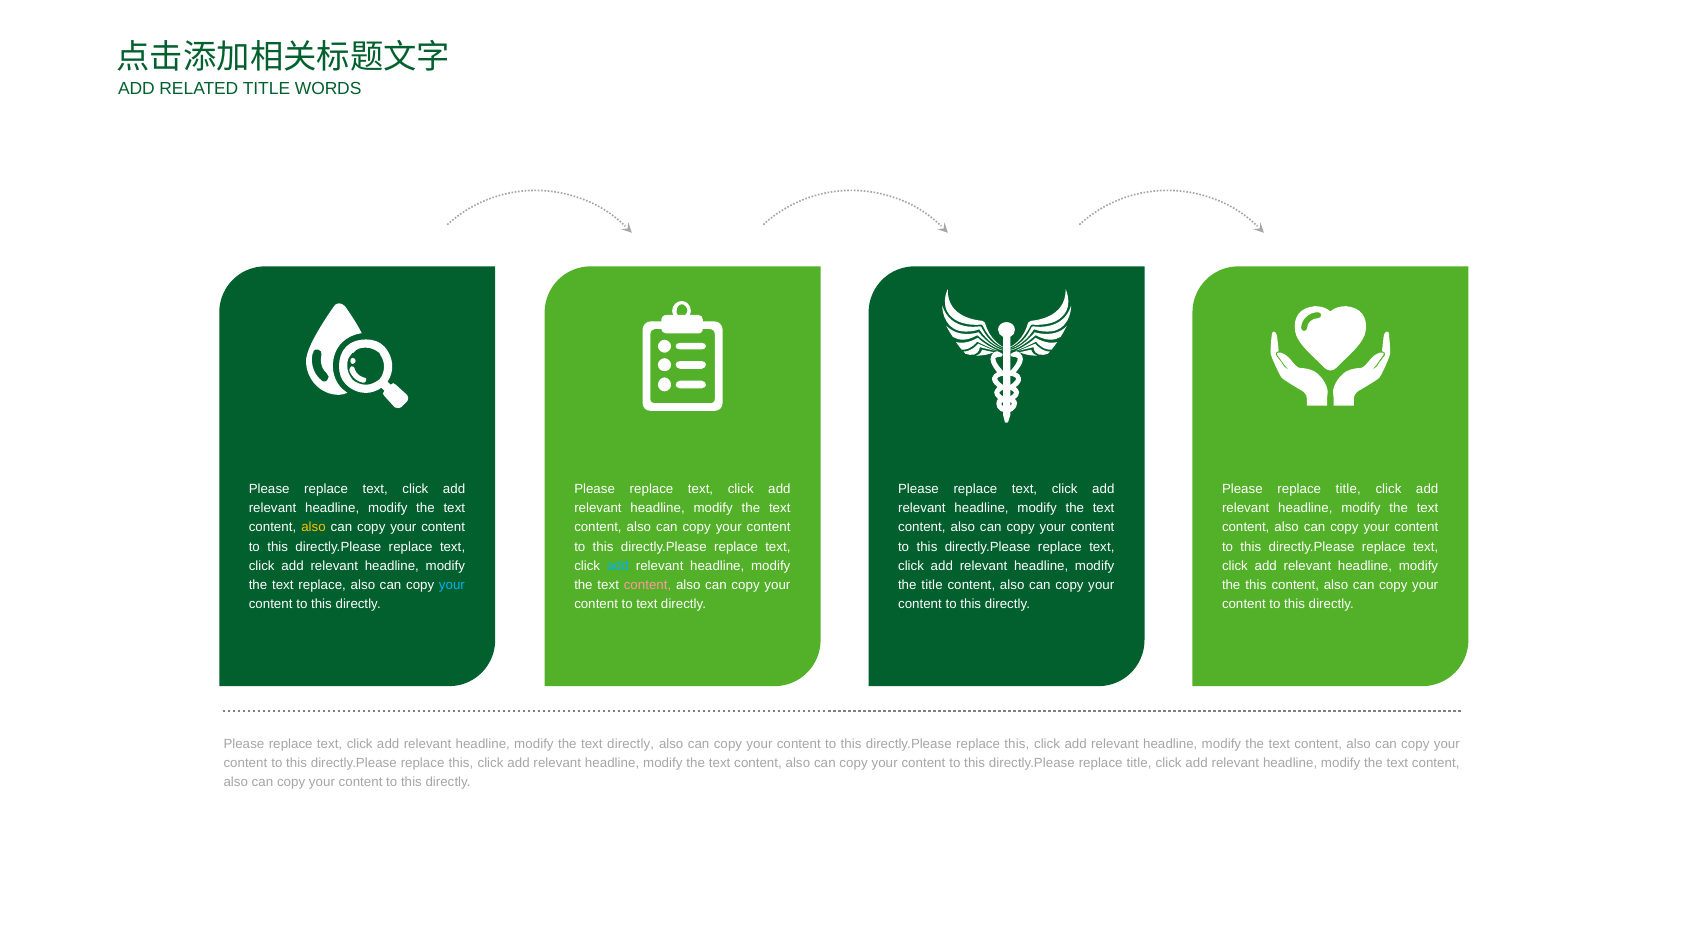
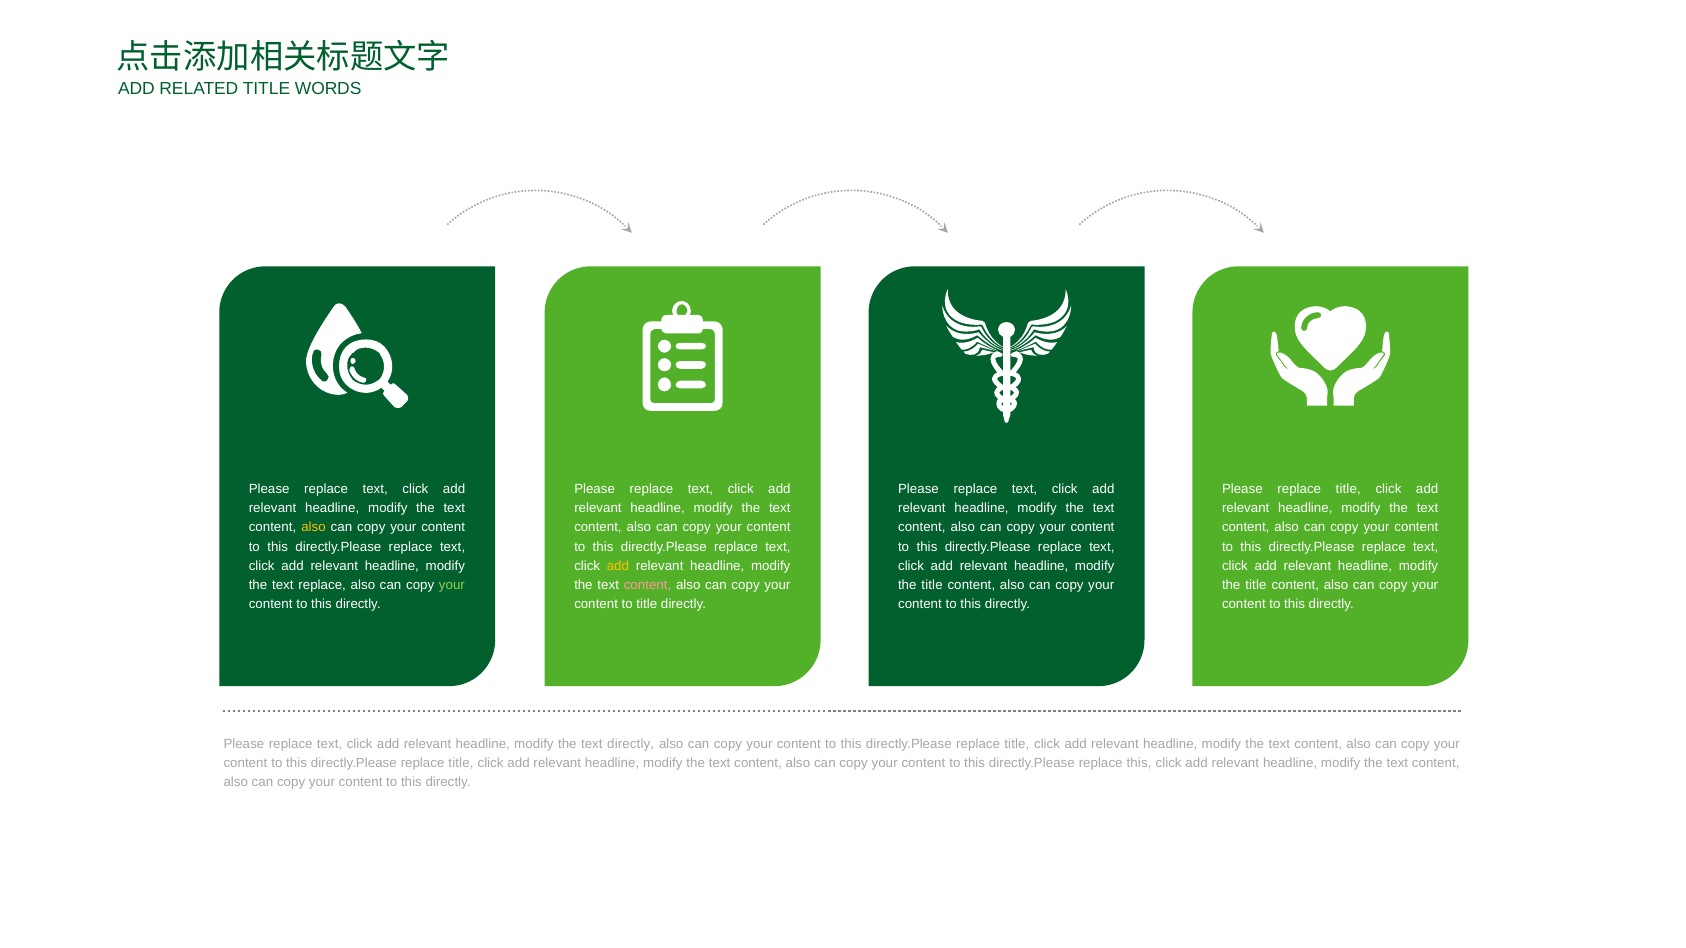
add colour: light blue -> yellow (618, 566)
your colour: light blue -> light green (452, 585)
this: this -> title (1256, 585)
to text: text -> title (647, 604)
this: this -> title (1017, 744)
this: this -> title (461, 764)
directly.Please replace title: title -> this (1139, 764)
